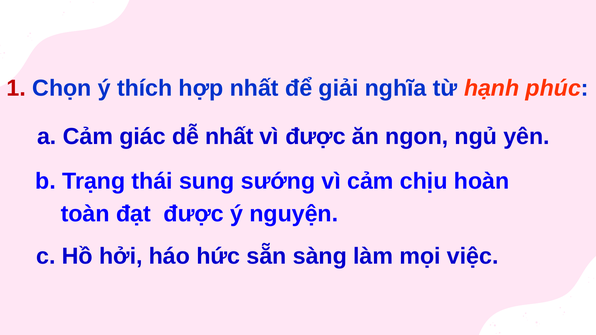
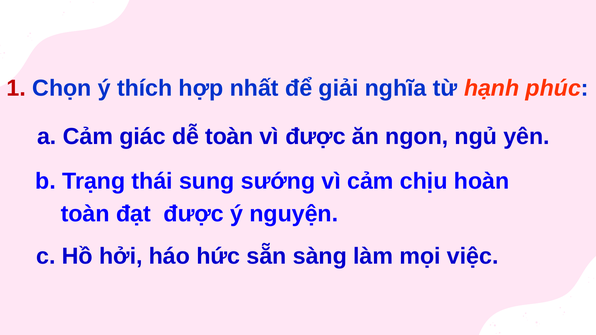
dễ nhất: nhất -> toàn (229, 137)
